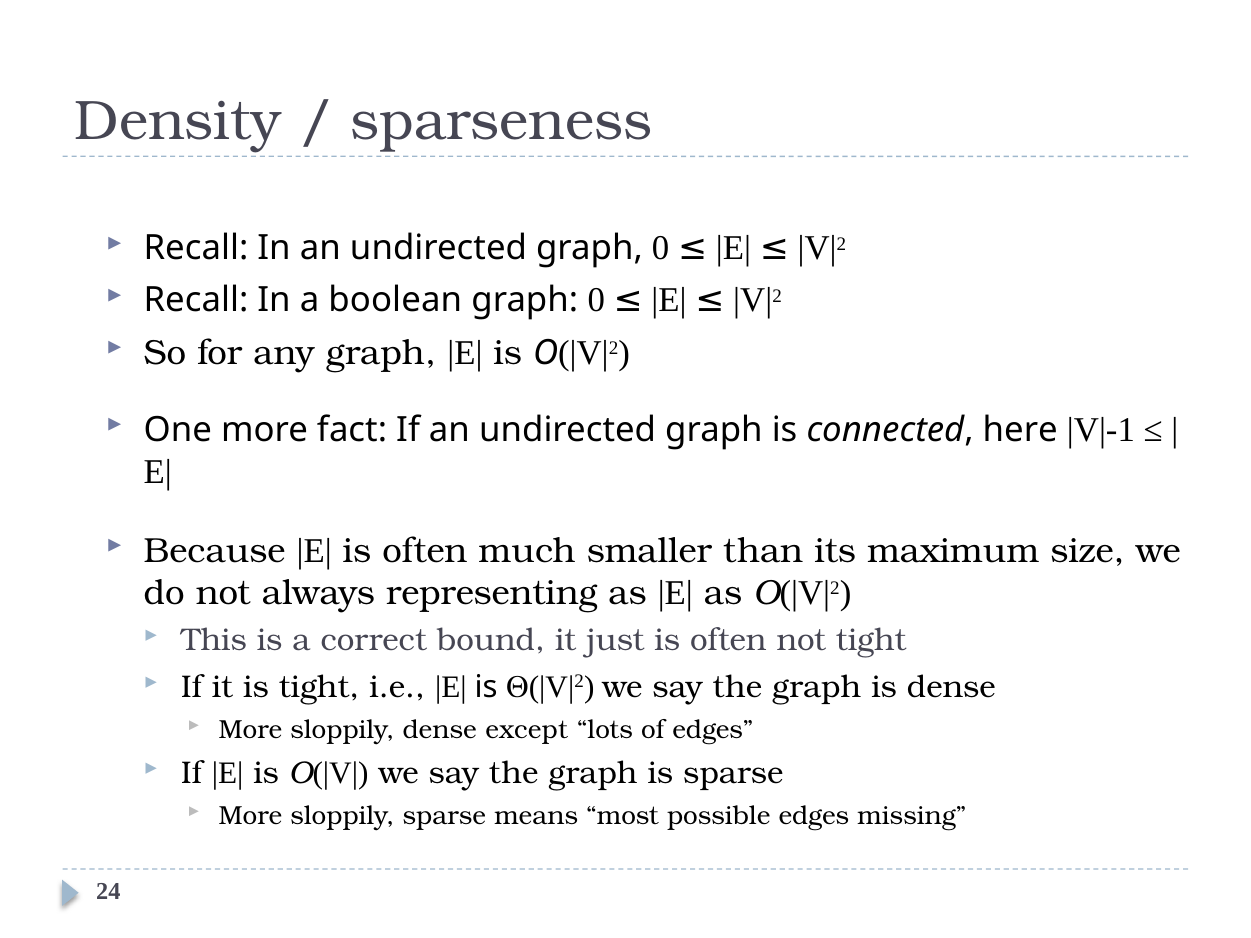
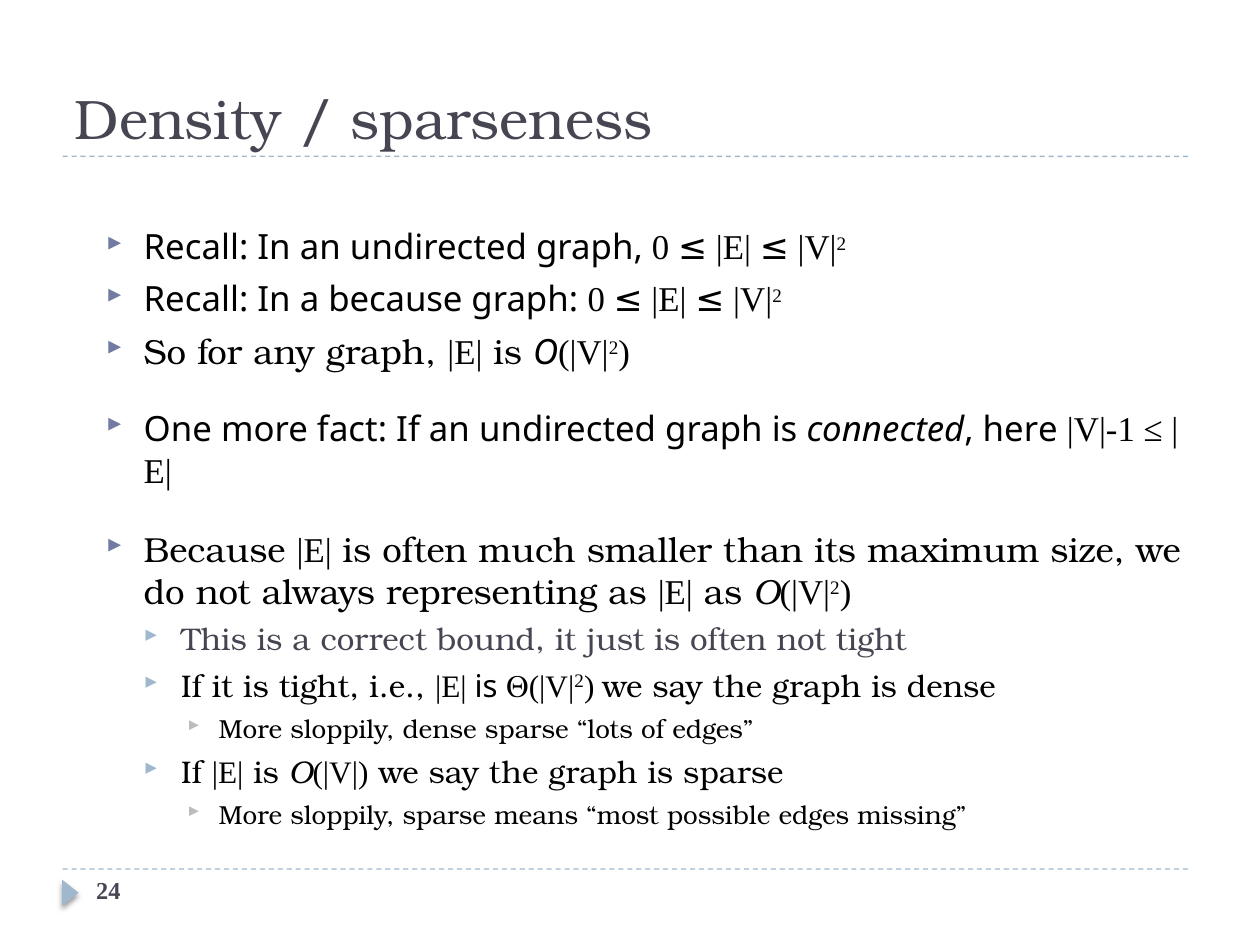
a boolean: boolean -> because (395, 301)
dense except: except -> sparse (527, 730)
